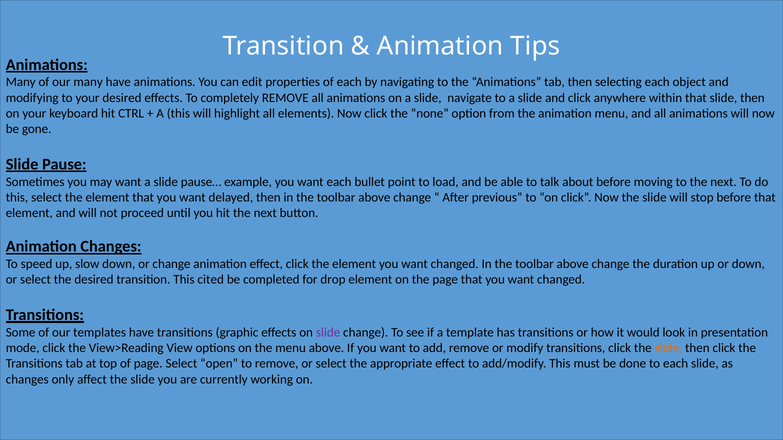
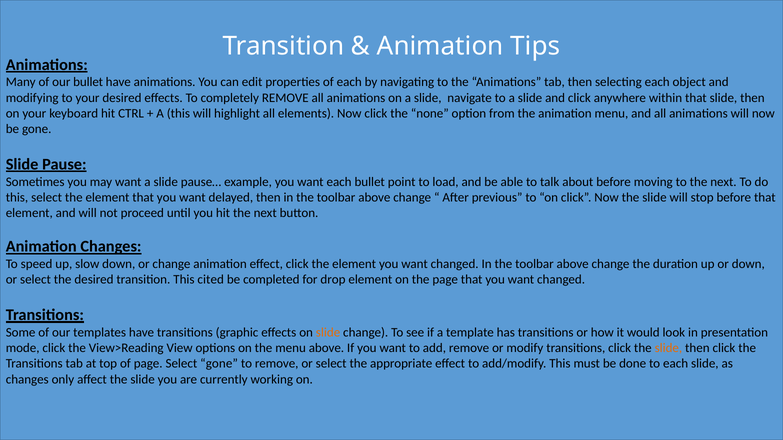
our many: many -> bullet (88, 82)
slide colour: purple -> orange (328, 333)
Select open: open -> gone (219, 364)
